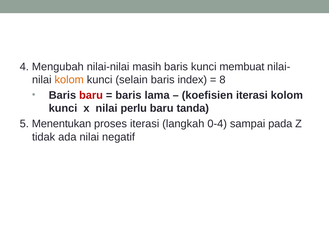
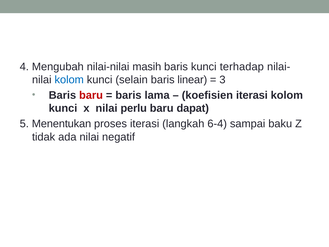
membuat: membuat -> terhadap (242, 67)
kolom colour: orange -> blue (69, 80)
index: index -> linear (192, 80)
8: 8 -> 3 (222, 80)
tanda: tanda -> dapat (193, 108)
0-4: 0-4 -> 6-4 (217, 124)
pada: pada -> baku (280, 124)
